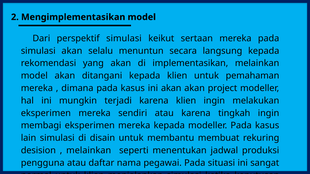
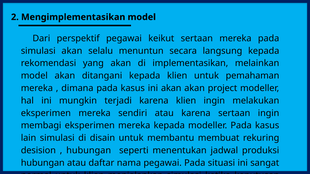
perspektif simulasi: simulasi -> pegawai (124, 38)
karena tingkah: tingkah -> sertaan (234, 113)
melainkan: melainkan -> hubungan (89, 151)
pengguna: pengguna -> hubungan (43, 163)
